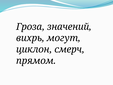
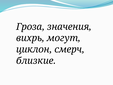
значений: значений -> значения (69, 27)
прямом: прямом -> близкие (36, 61)
